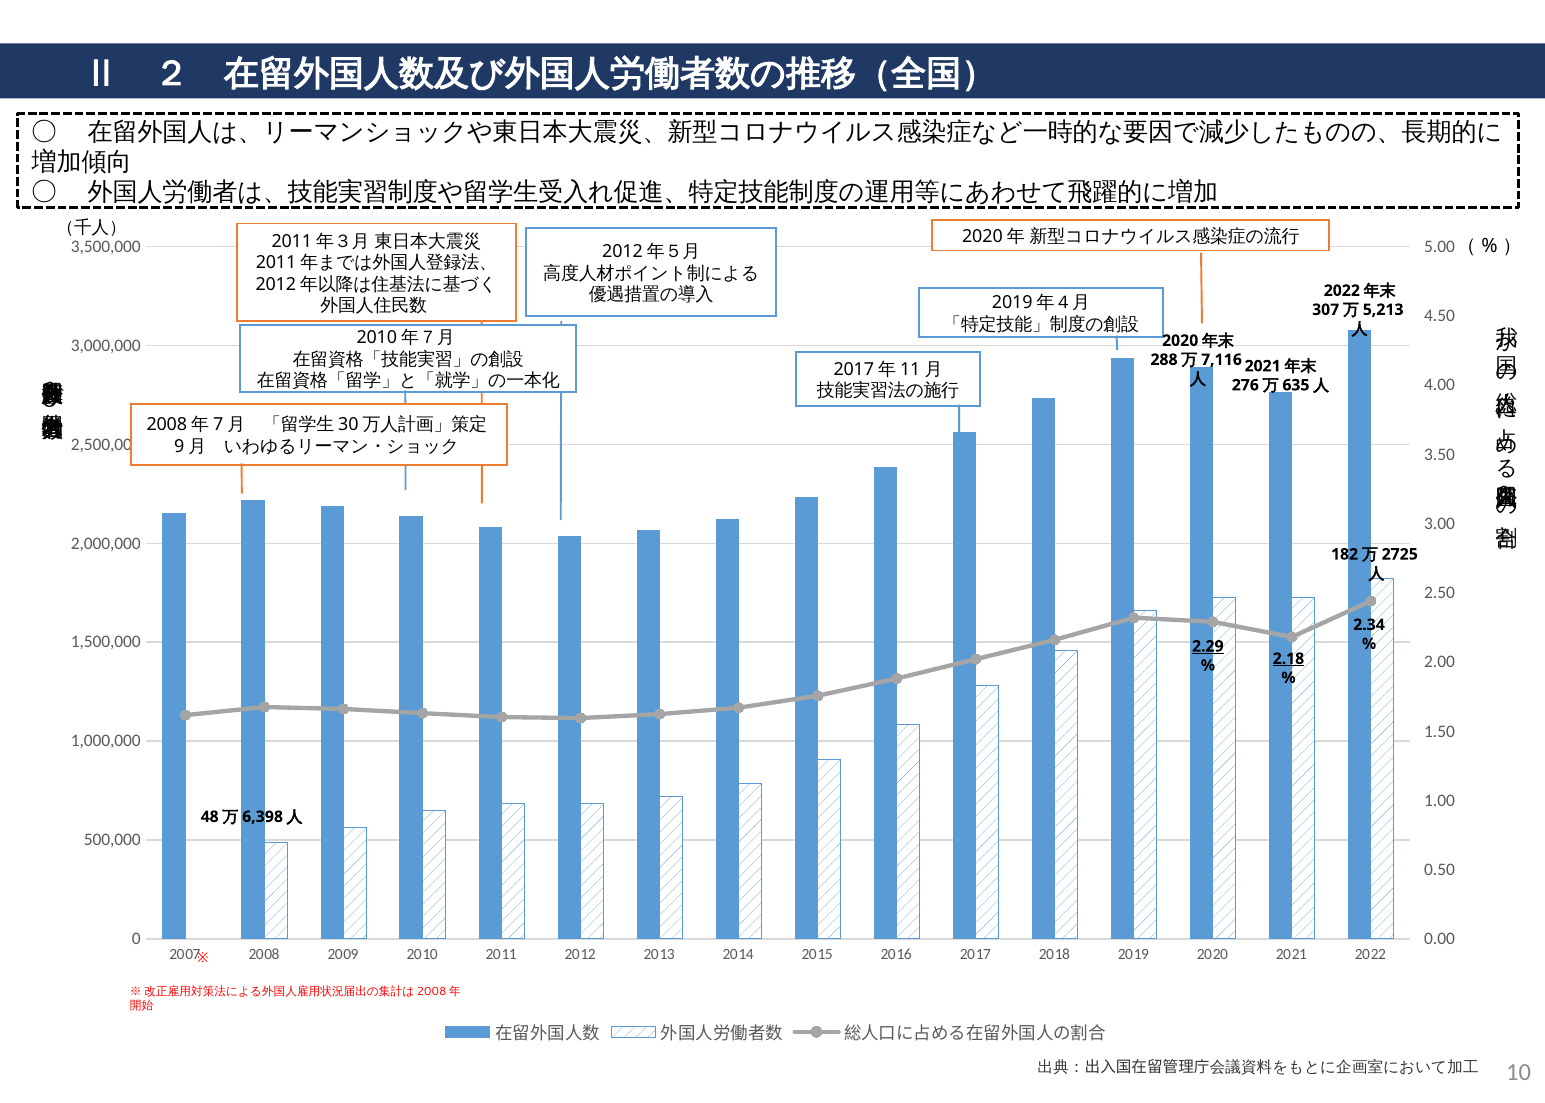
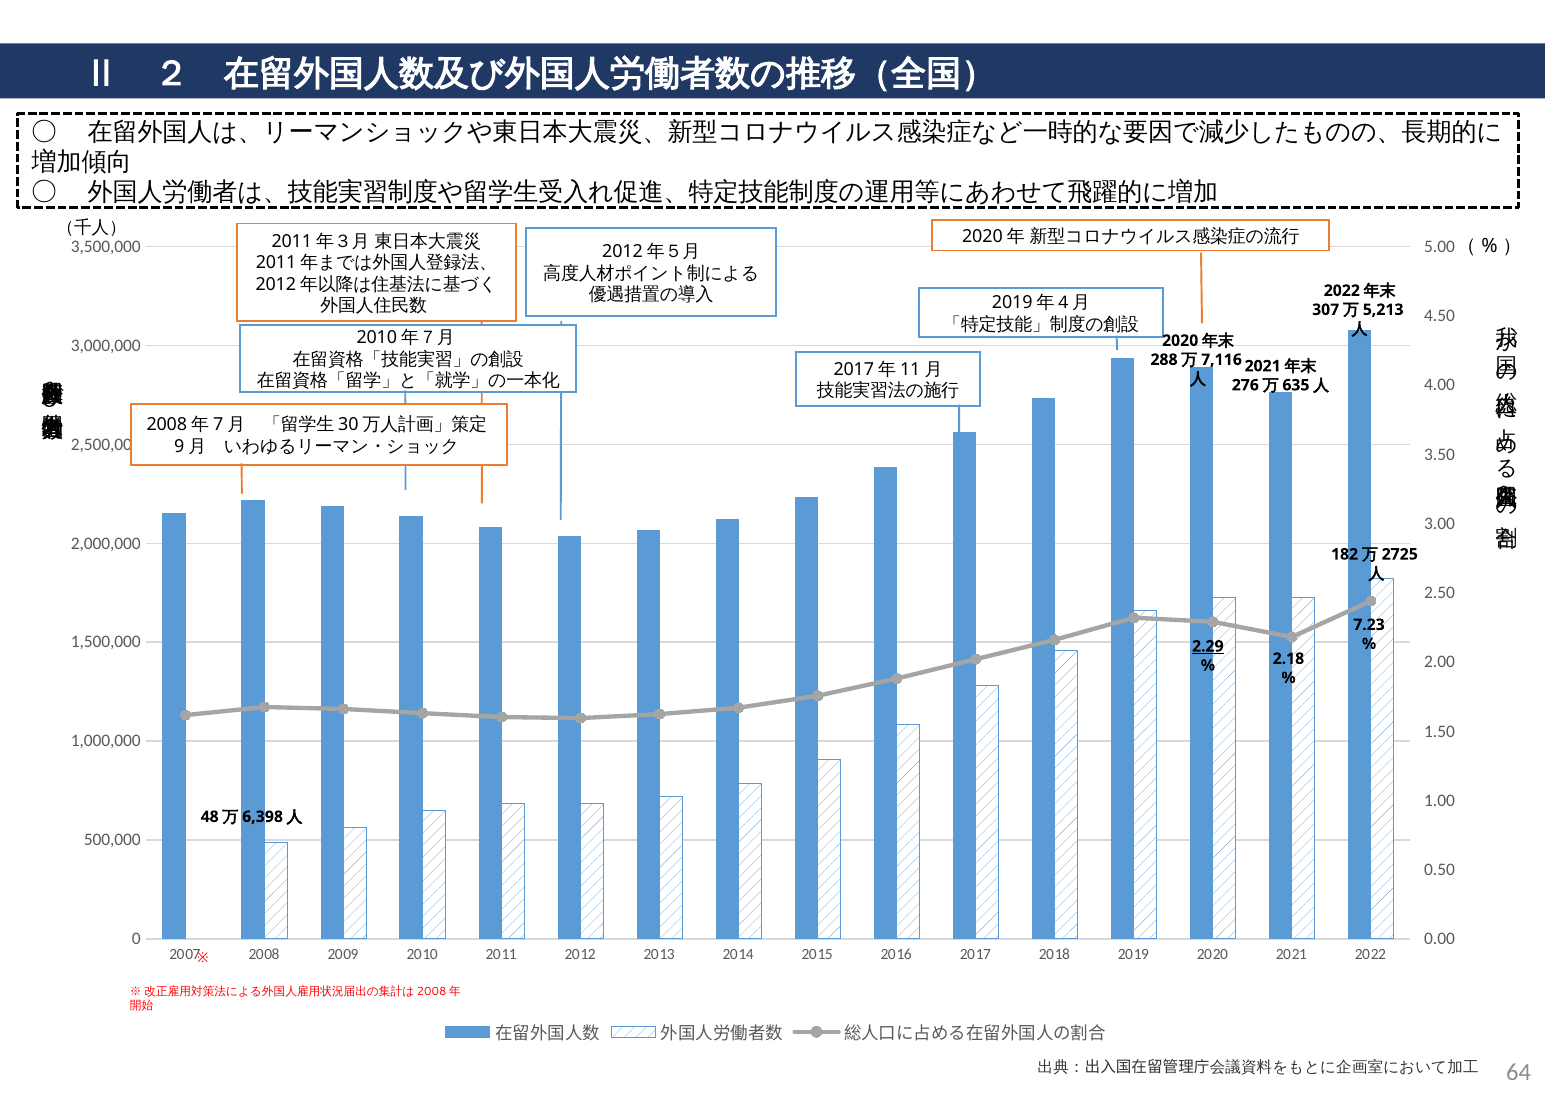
2.34: 2.34 -> 7.23 (1369, 625)
2.18 underline: present -> none (1288, 659)
10: 10 -> 64 (1519, 1073)
